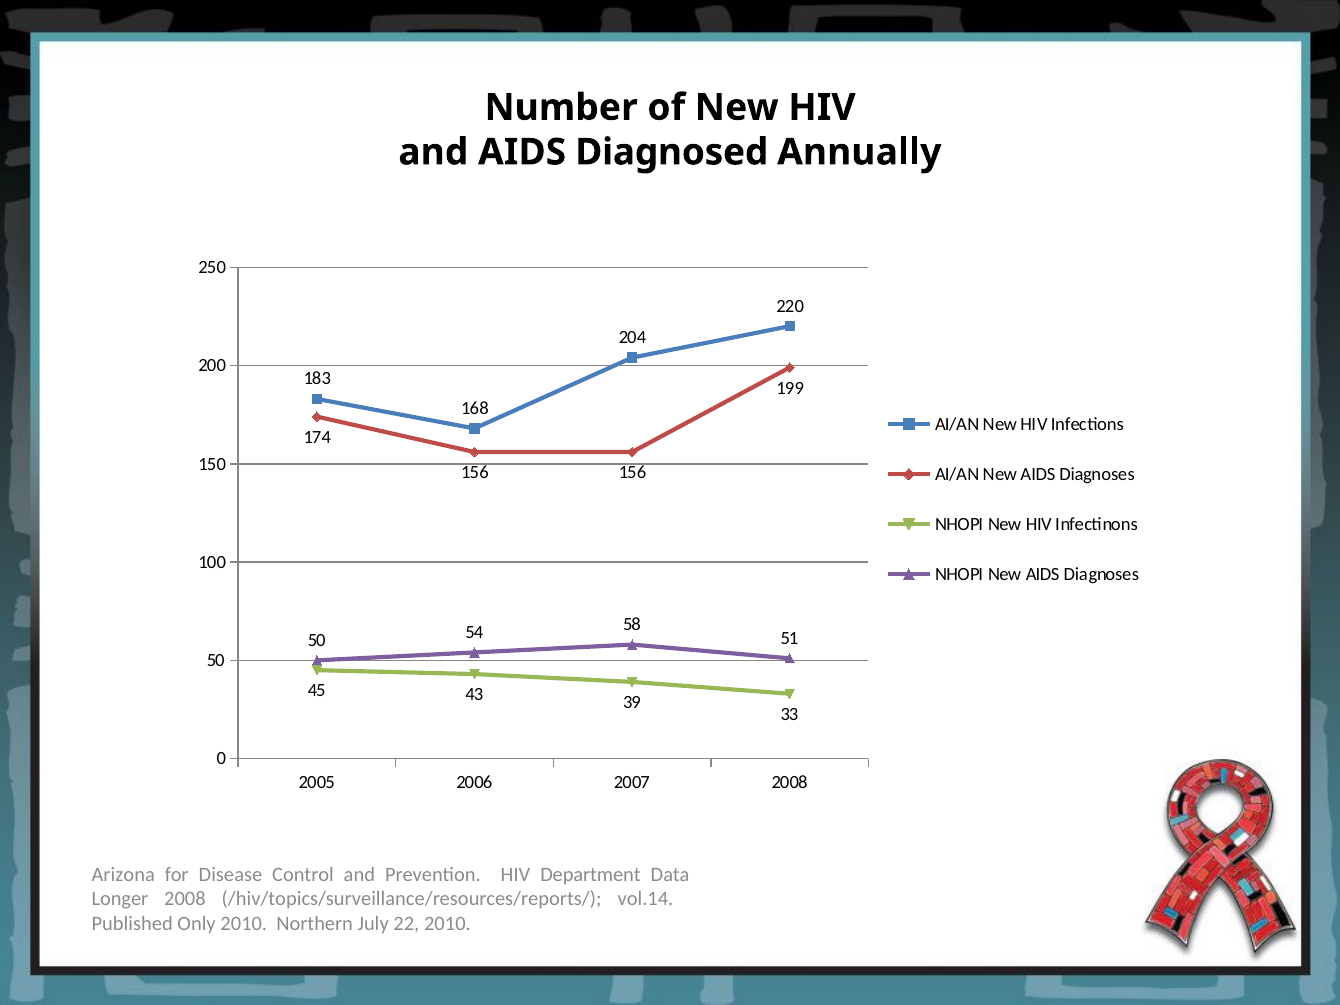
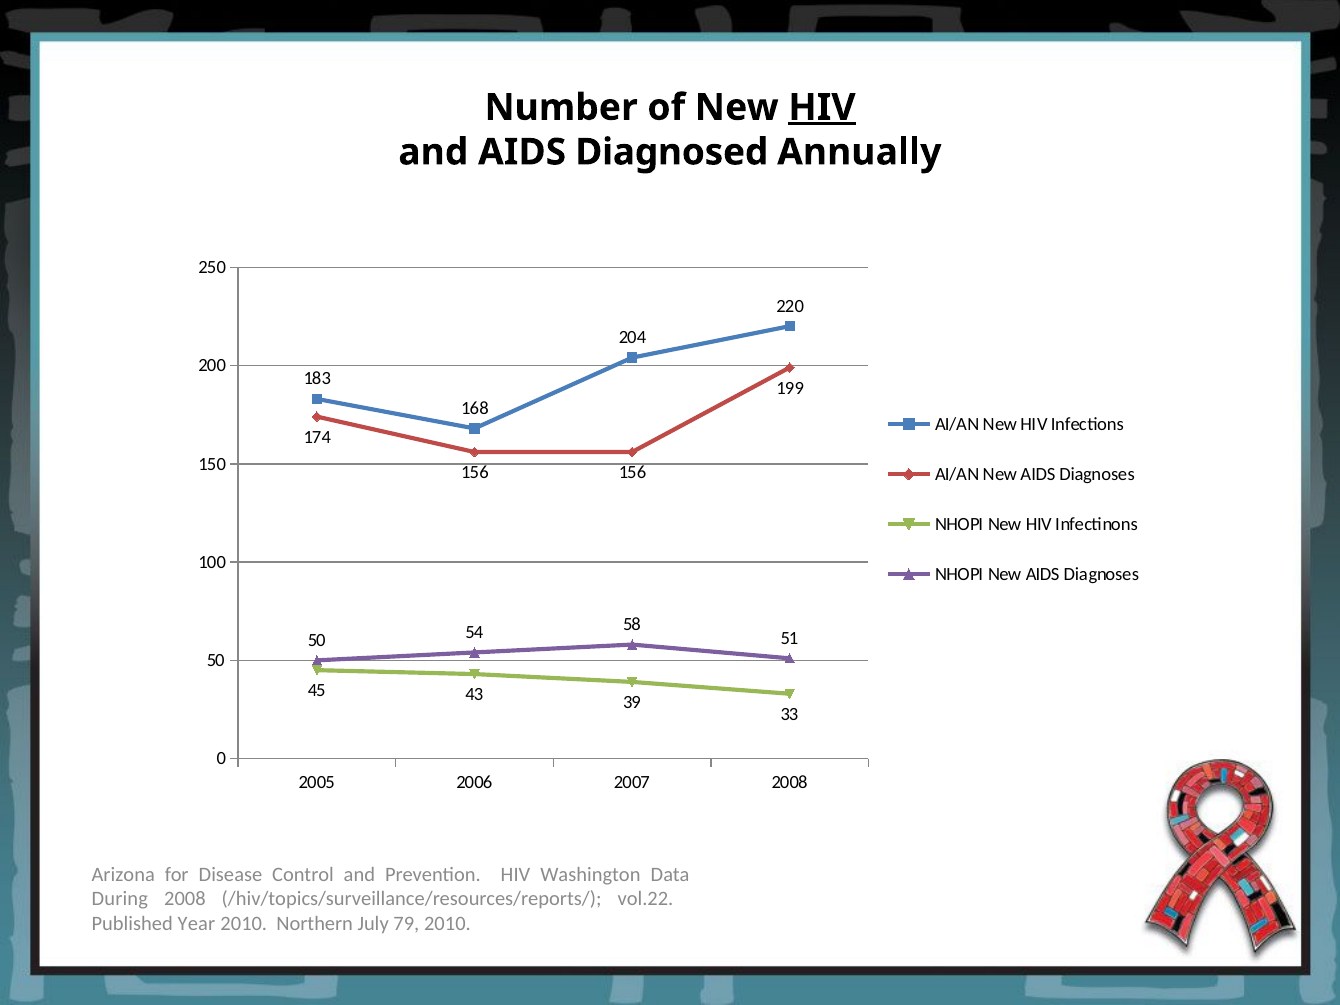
HIV underline: none -> present (822, 108)
Department: Department -> Washington (590, 875)
Longer: Longer -> During (120, 899)
vol.14: vol.14 -> vol.22 (645, 899)
Only: Only -> Year (196, 924)
22: 22 -> 79 (406, 924)
